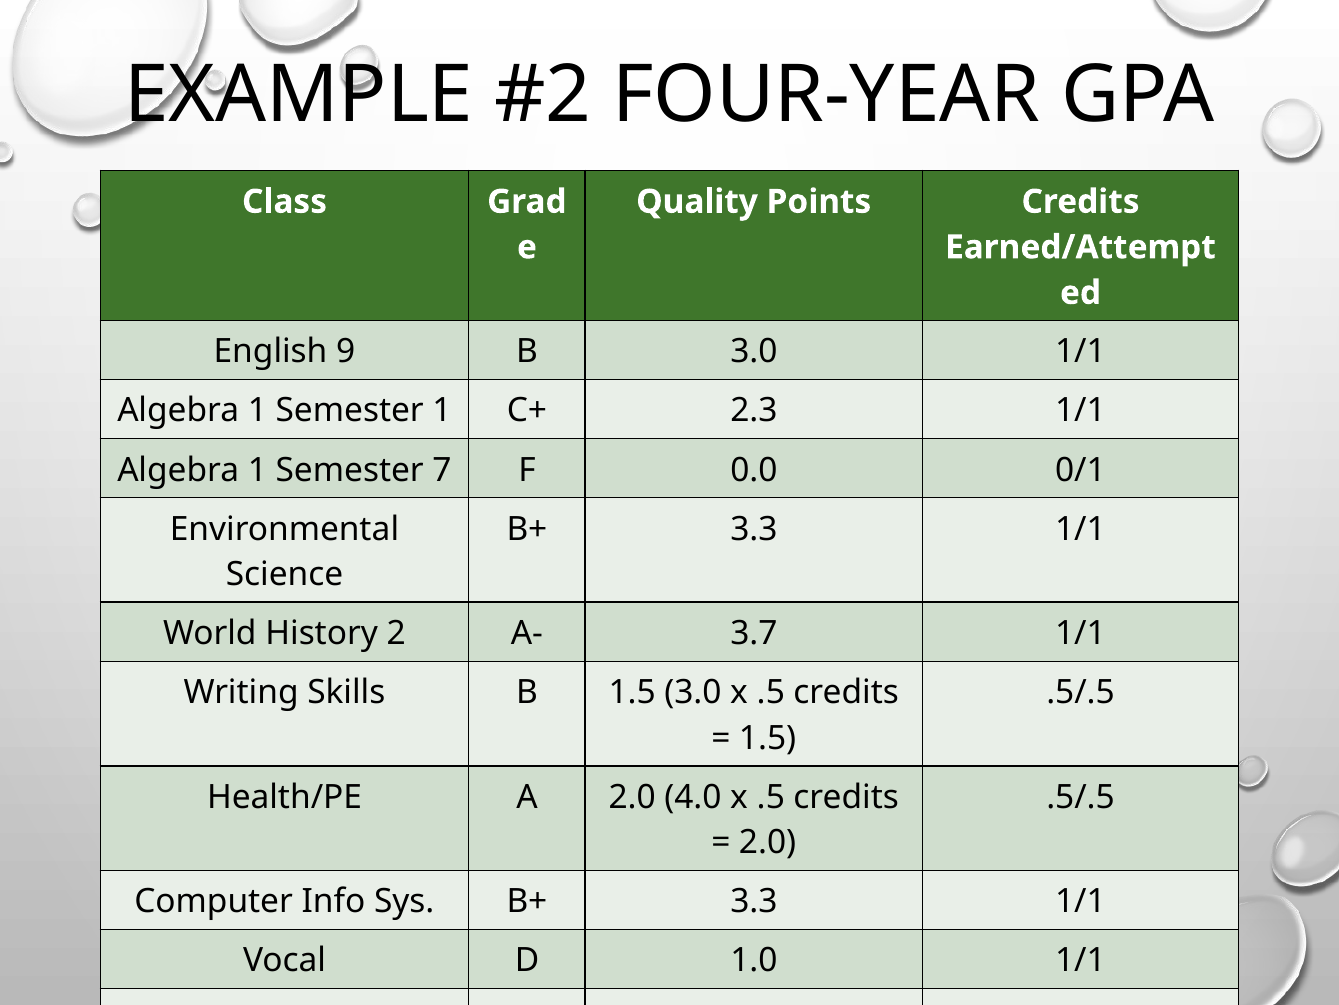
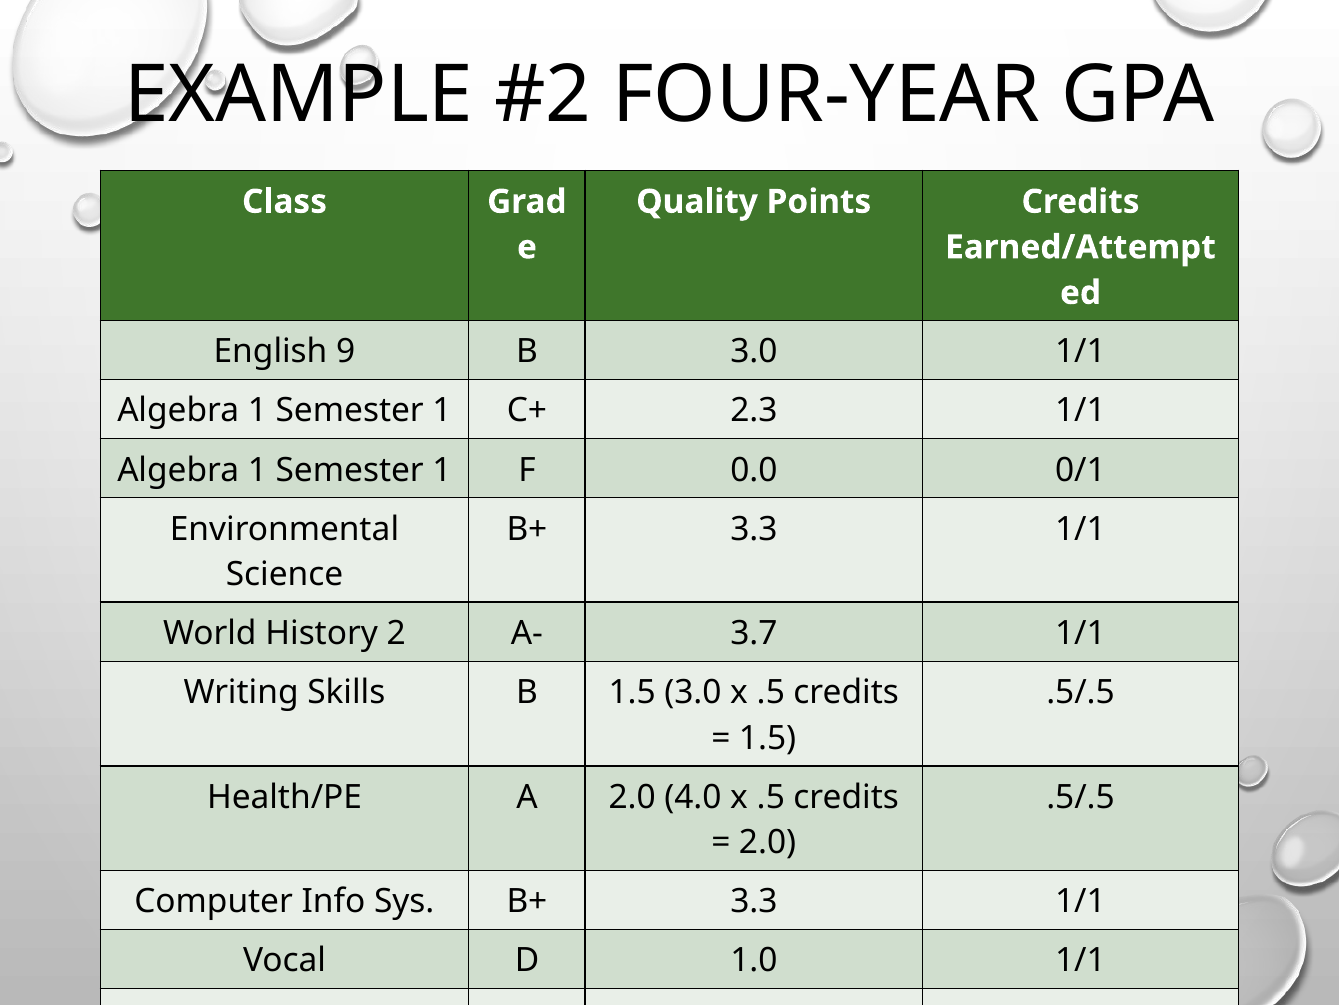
7: 7 -> 1 (442, 470)
